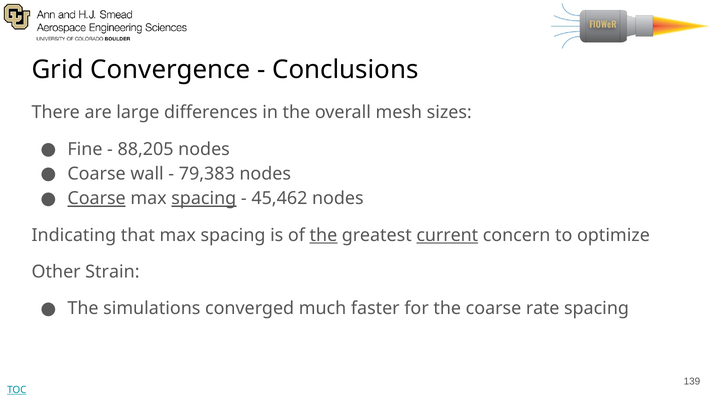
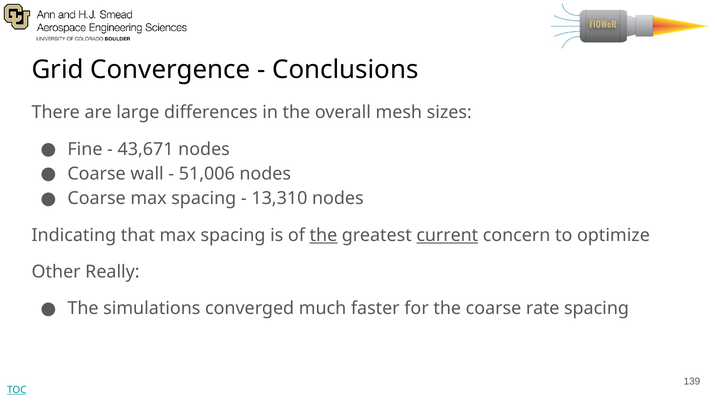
88,205: 88,205 -> 43,671 (146, 149)
79,383: 79,383 -> 51,006 (207, 174)
Coarse underline: present -> none (97, 199)
spacing underline: present -> none (204, 199)
45,462: 45,462 -> 13,310 (279, 199)
Strain: Strain -> Really (112, 272)
